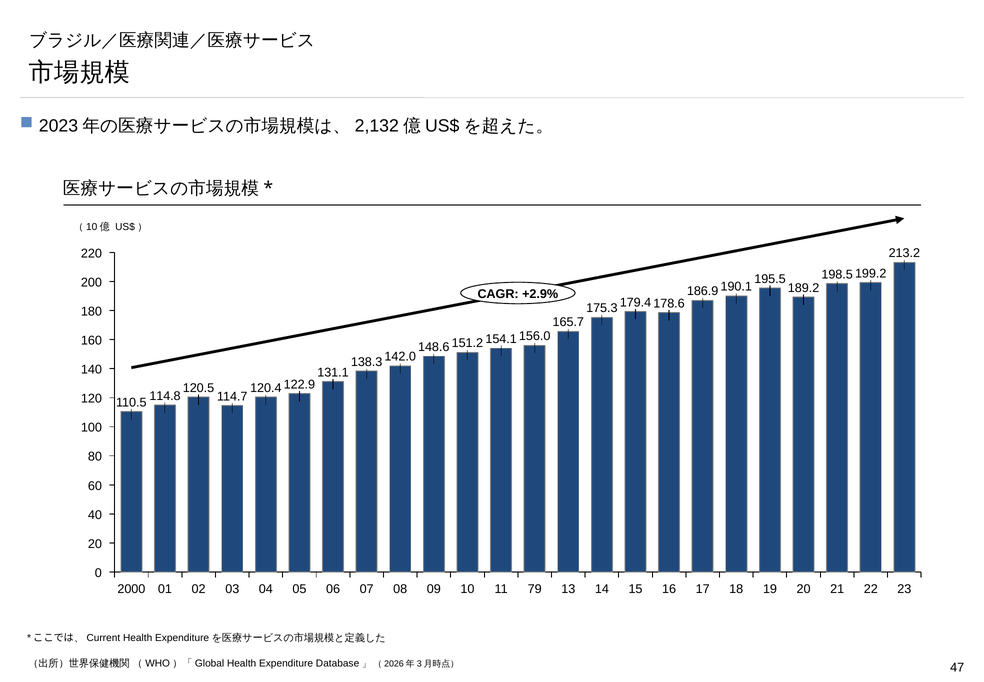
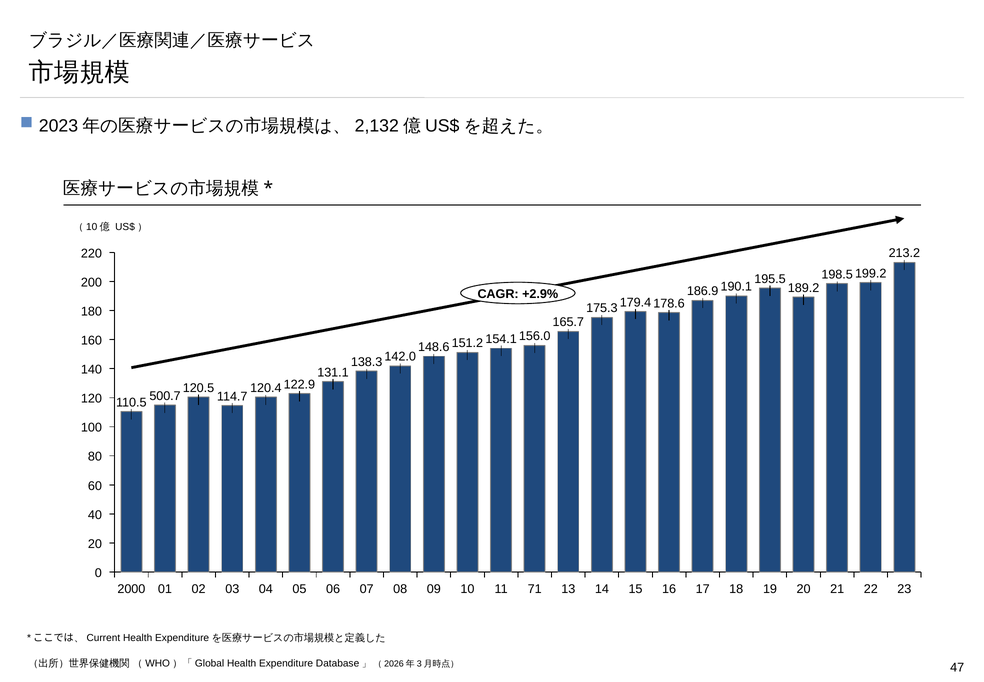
114.8: 114.8 -> 500.7 (165, 396)
79: 79 -> 71 (535, 588)
